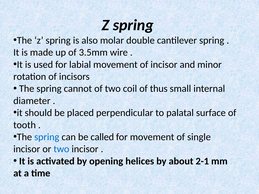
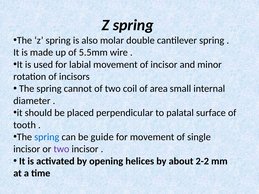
3.5mm: 3.5mm -> 5.5mm (93, 52)
thus: thus -> area (159, 89)
called: called -> guide (102, 137)
two colour: blue -> purple (61, 149)
2-1: 2-1 -> 2-2 (202, 161)
